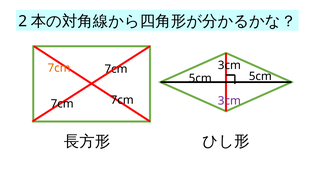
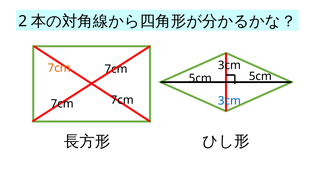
3cm colour: purple -> blue (229, 101)
